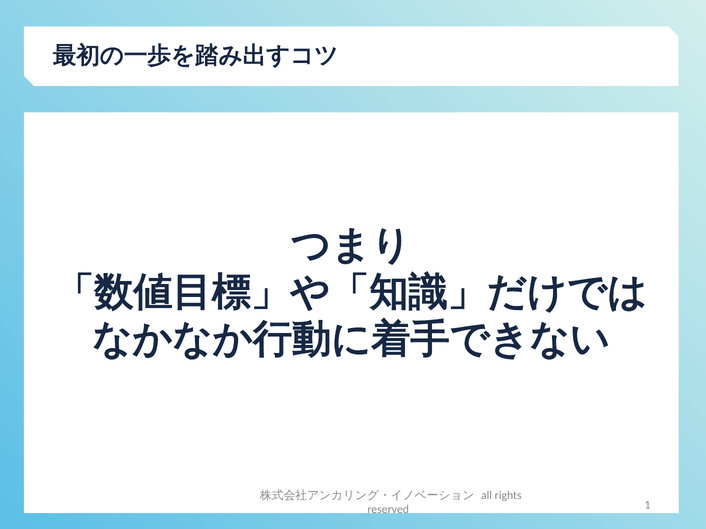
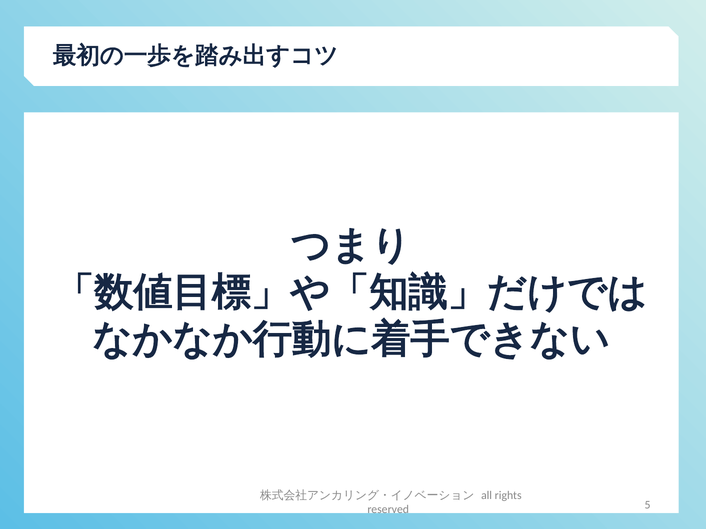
1: 1 -> 5 (647, 506)
